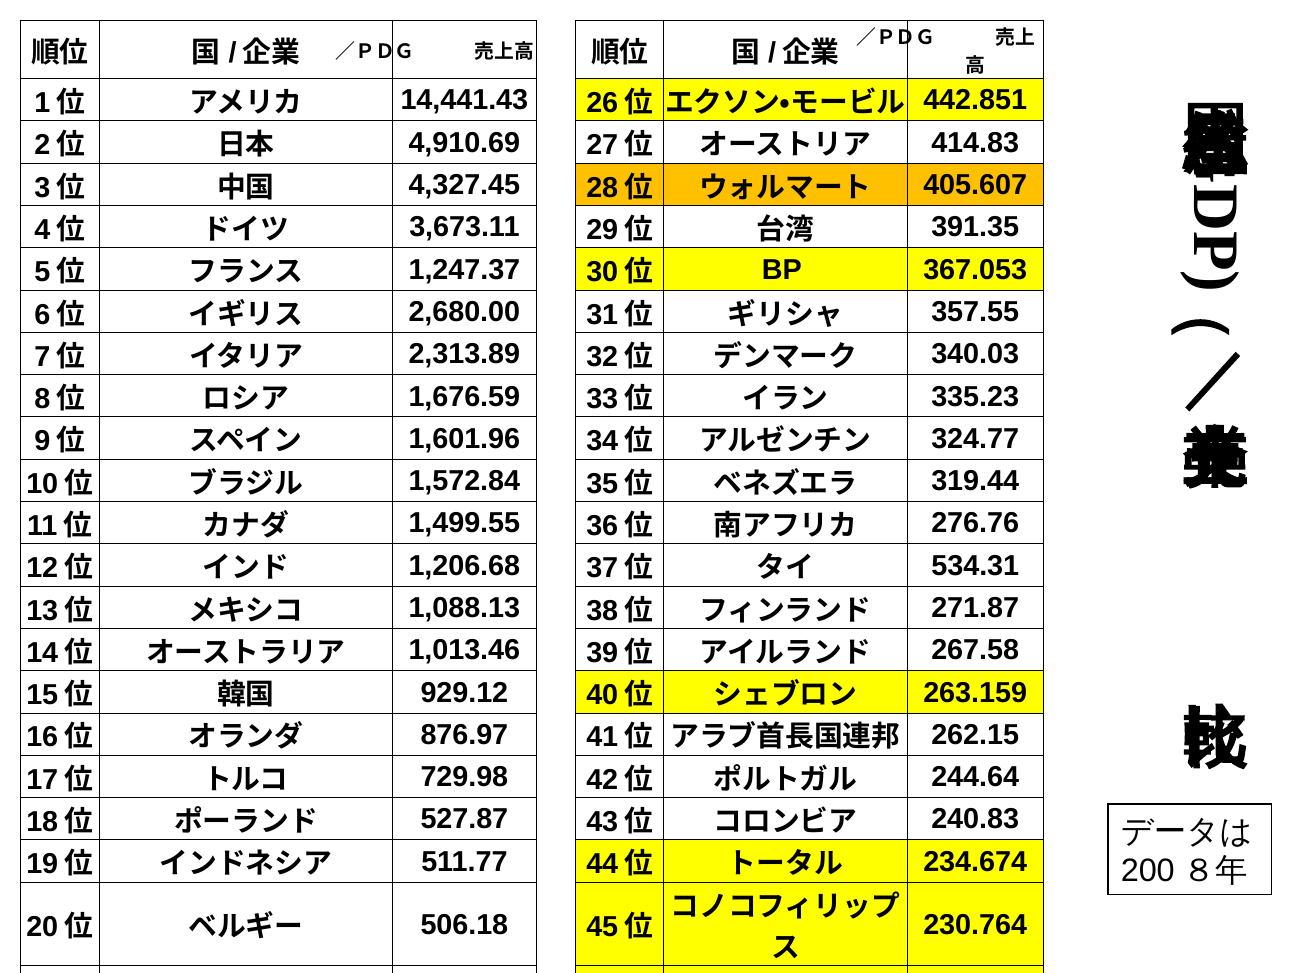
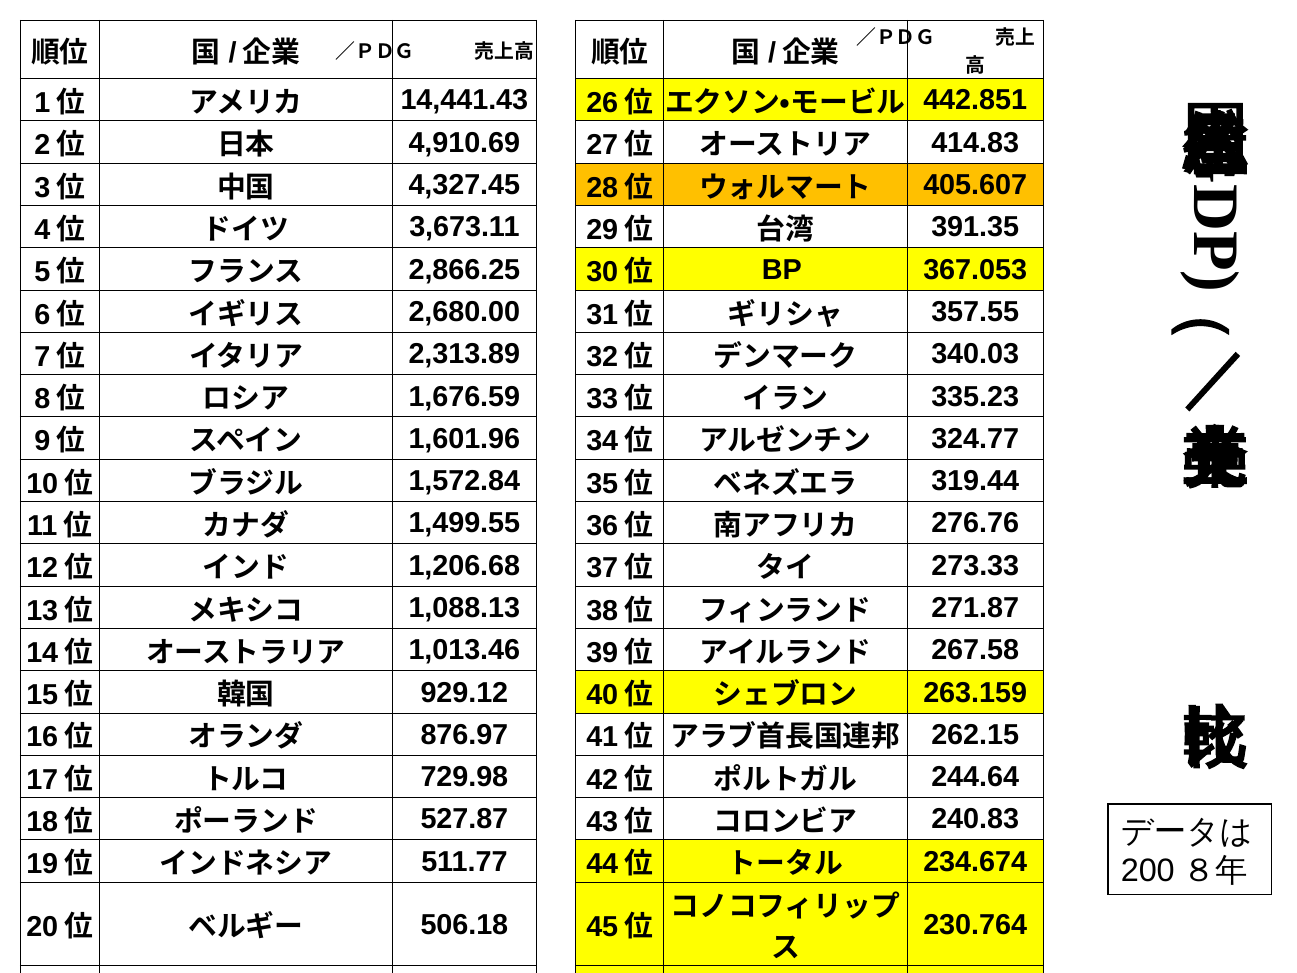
1,247.37: 1,247.37 -> 2,866.25 (464, 270)
534.31: 534.31 -> 273.33 (975, 566)
